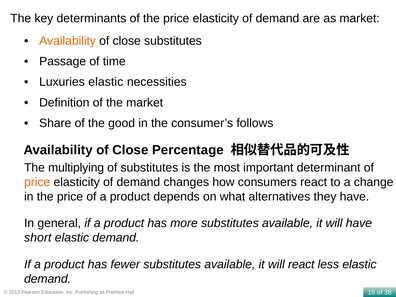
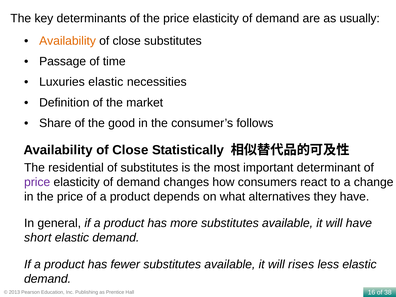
as market: market -> usually (360, 18)
Percentage: Percentage -> Statistically (188, 150)
multiplying: multiplying -> residential (76, 168)
price colour: orange -> purple (37, 182)
will react: react -> rises (301, 264)
